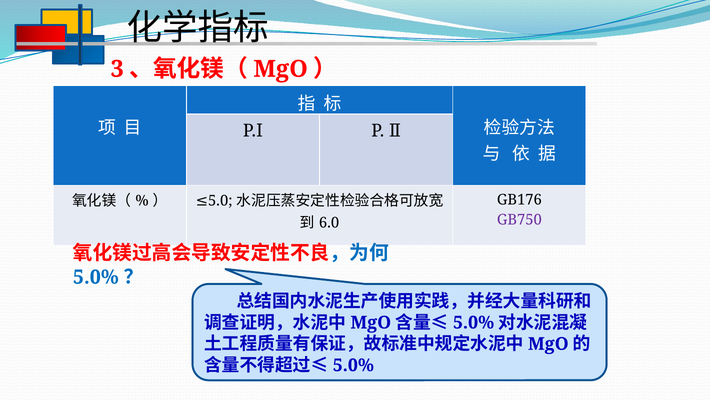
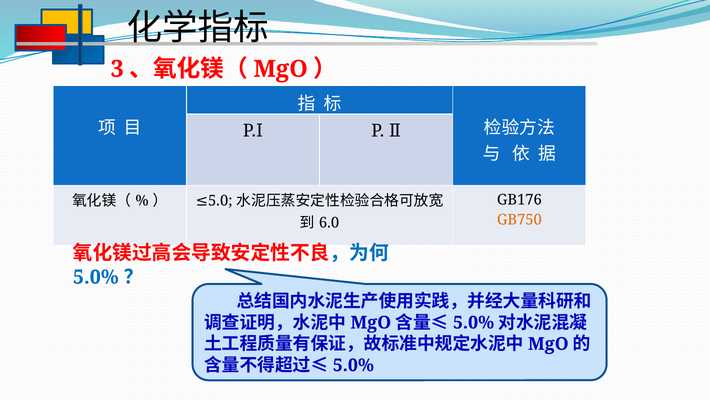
GB750 colour: purple -> orange (519, 220)
